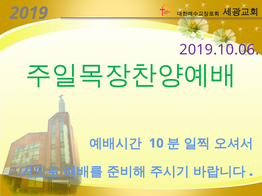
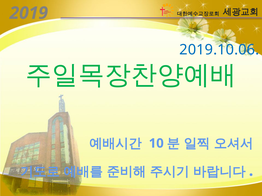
2019.10.06 colour: purple -> blue (219, 50)
